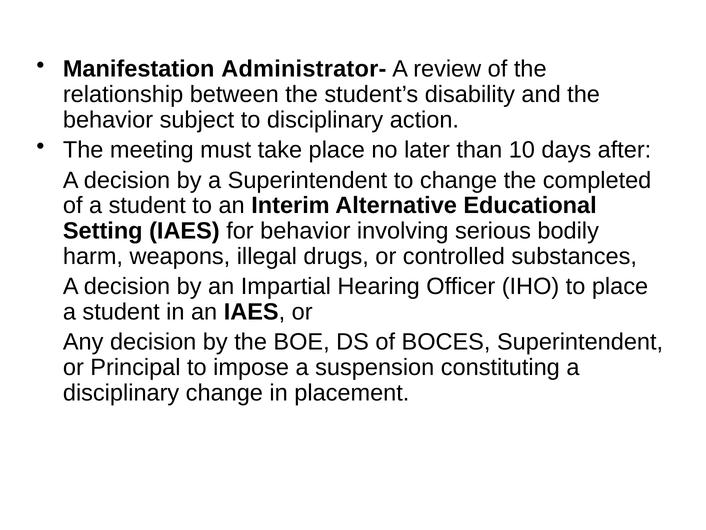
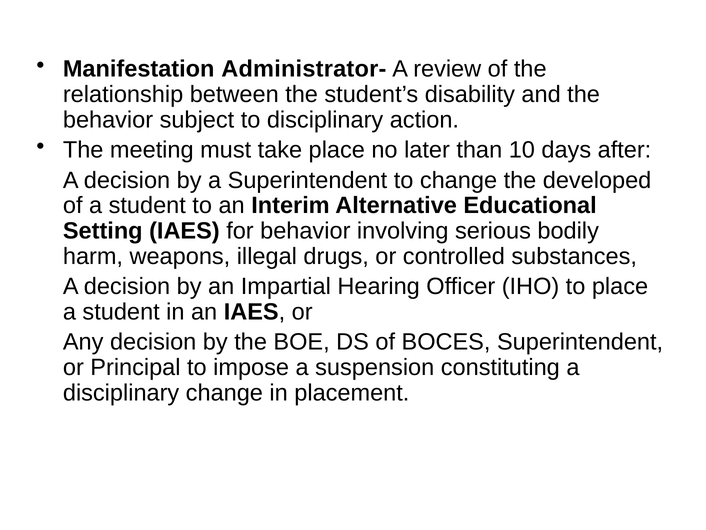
completed: completed -> developed (597, 180)
